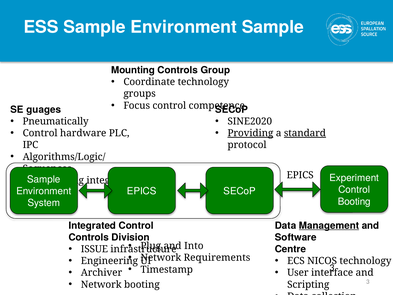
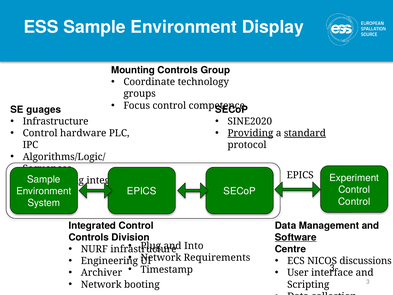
Environment Sample: Sample -> Display (273, 27)
Pneumatically: Pneumatically -> Infrastructure (56, 121)
Booting: Booting -> Control (354, 201)
Management underline: present -> none (329, 225)
Software underline: none -> present (296, 237)
ISSUE: ISSUE -> NURF (94, 249)
technology: technology -> discussions (366, 261)
